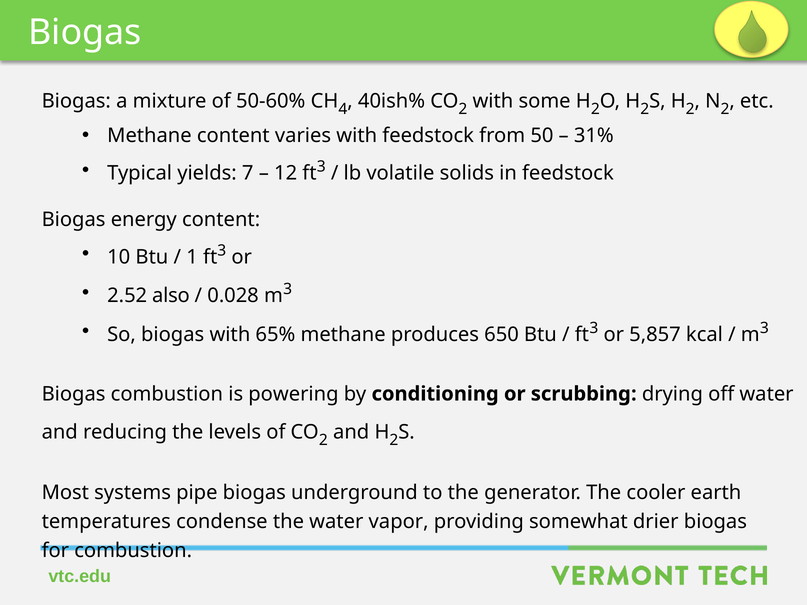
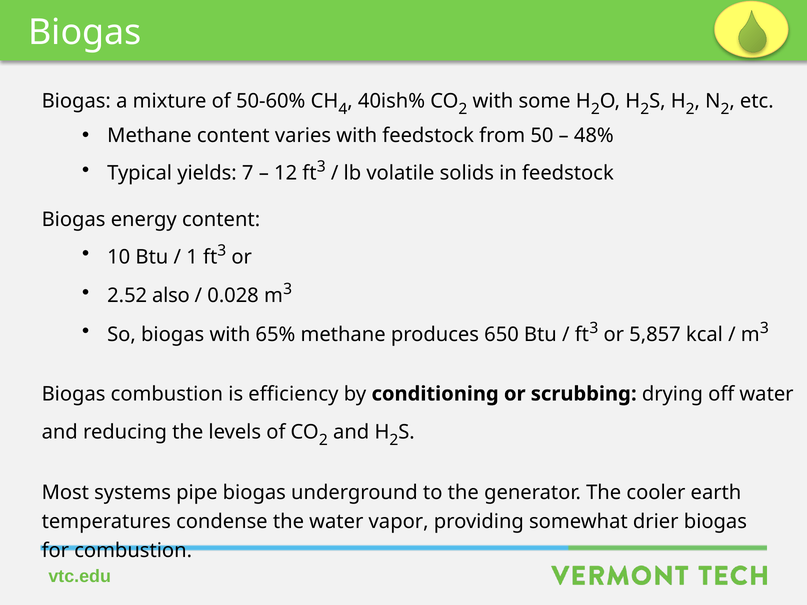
31%: 31% -> 48% (594, 136)
powering: powering -> efficiency (293, 394)
